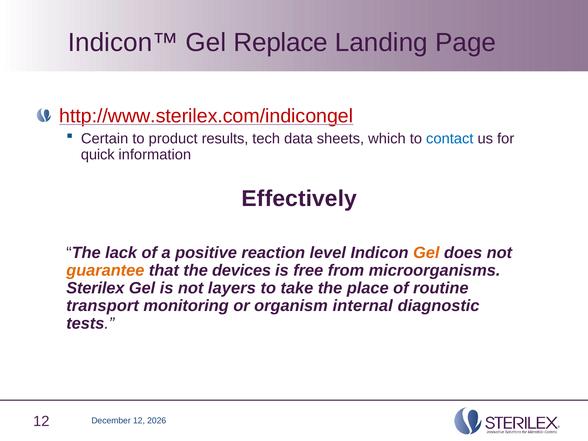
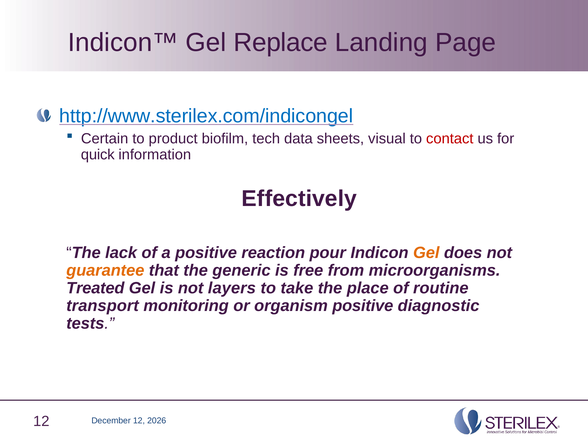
http://www.sterilex.com/indicongel colour: red -> blue (206, 116)
results: results -> biofilm (225, 139)
which: which -> visual (387, 139)
contact colour: blue -> red (450, 139)
level: level -> pour (328, 253)
devices: devices -> generic (241, 270)
Sterilex: Sterilex -> Treated (95, 288)
organism internal: internal -> positive (363, 306)
